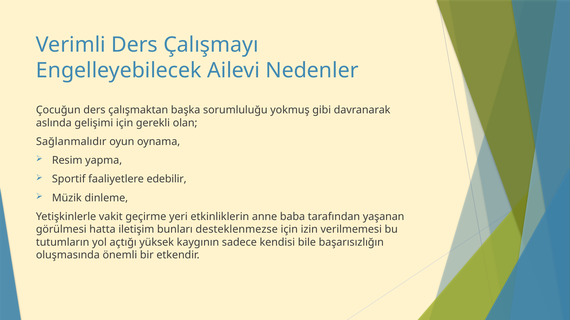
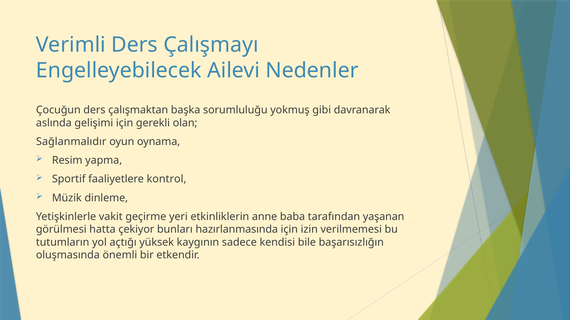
edebilir: edebilir -> kontrol (166, 179)
iletişim: iletişim -> çekiyor (136, 230)
desteklenmezse: desteklenmezse -> hazırlanmasında (237, 230)
